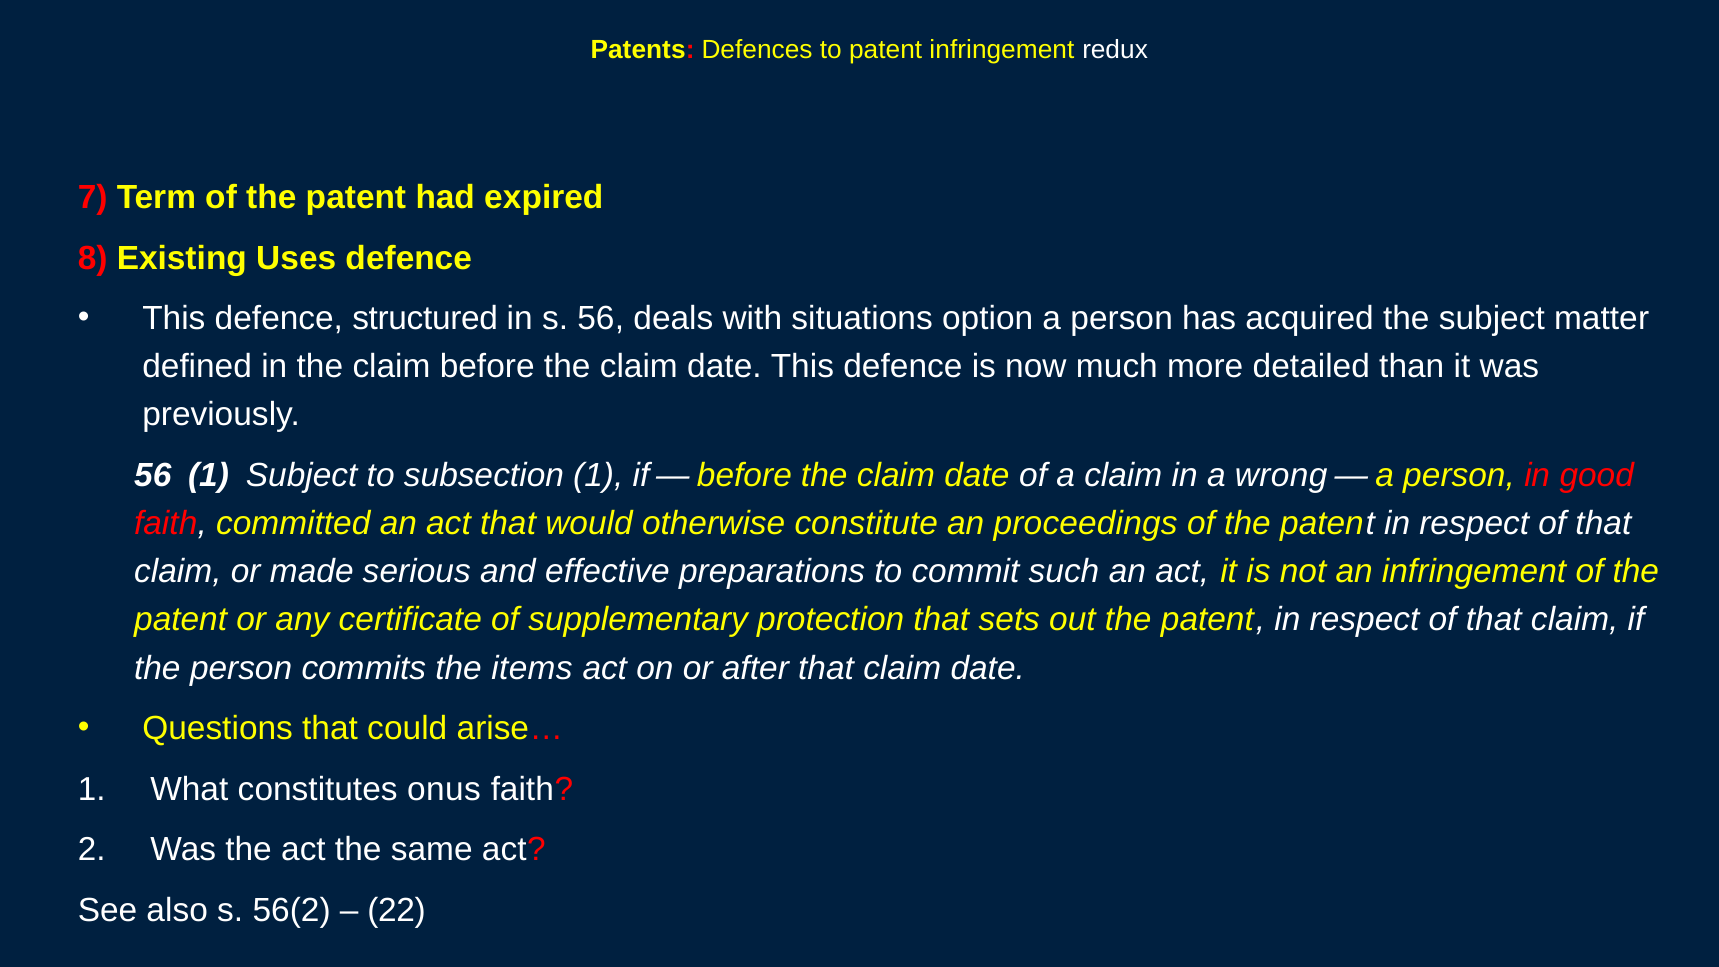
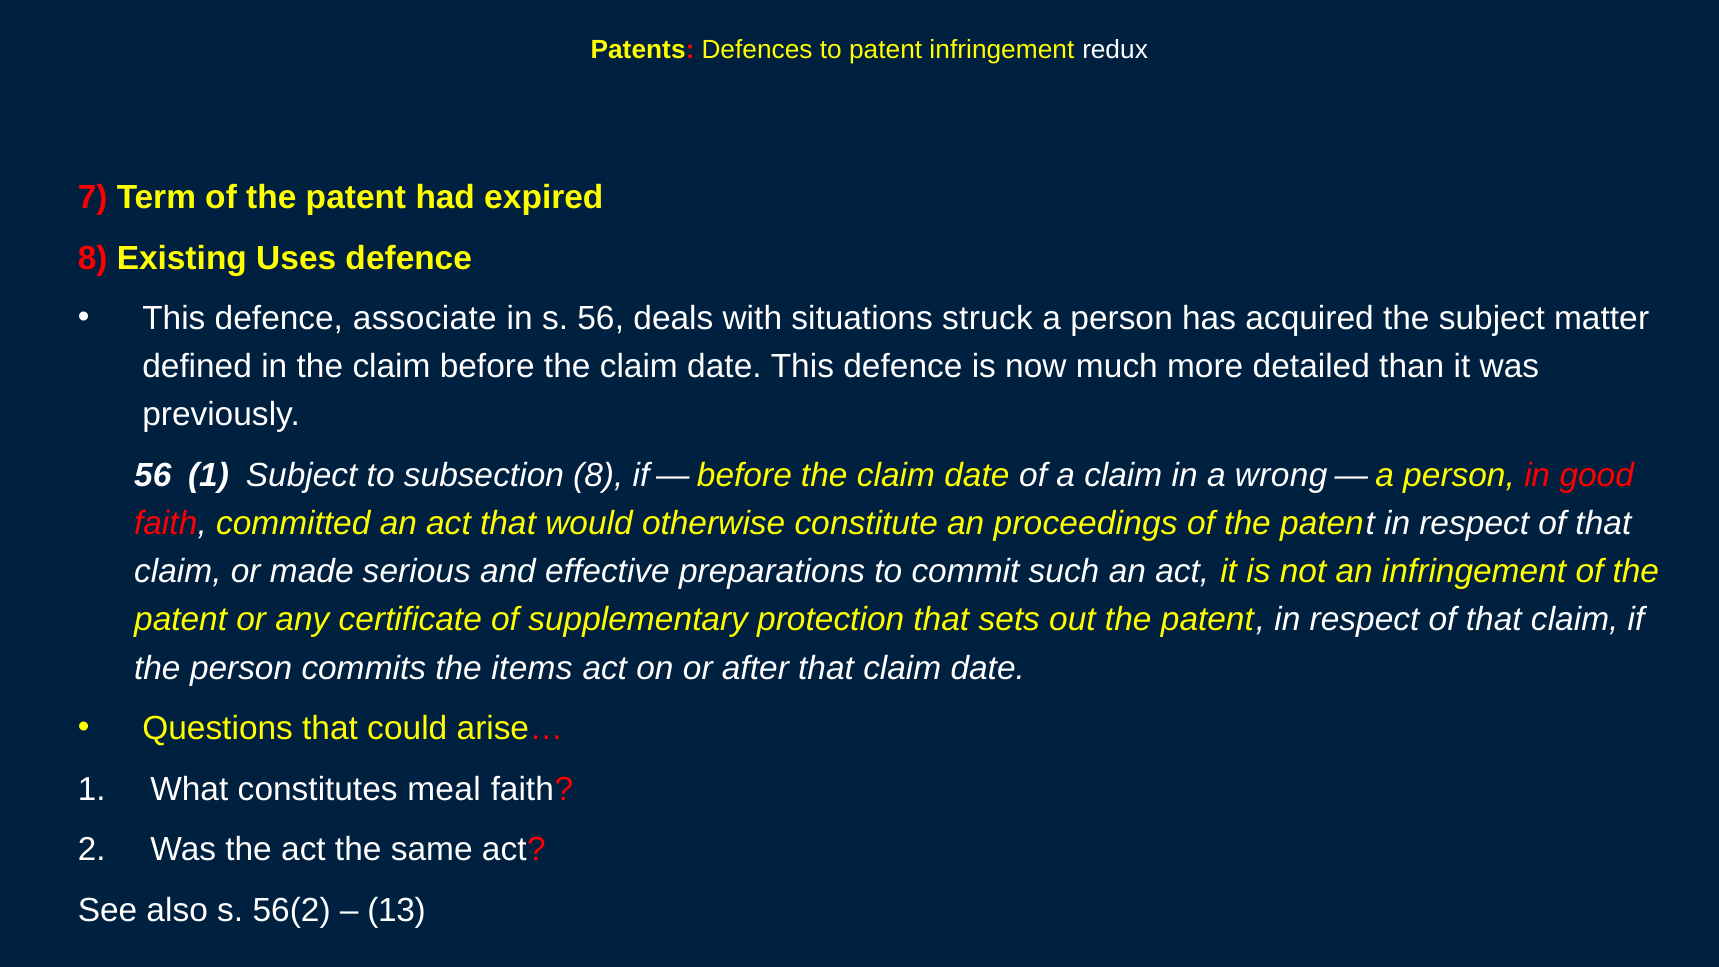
structured: structured -> associate (425, 319)
option: option -> struck (988, 319)
subsection 1: 1 -> 8 (598, 475)
onus: onus -> meal (444, 789)
22: 22 -> 13 (397, 911)
